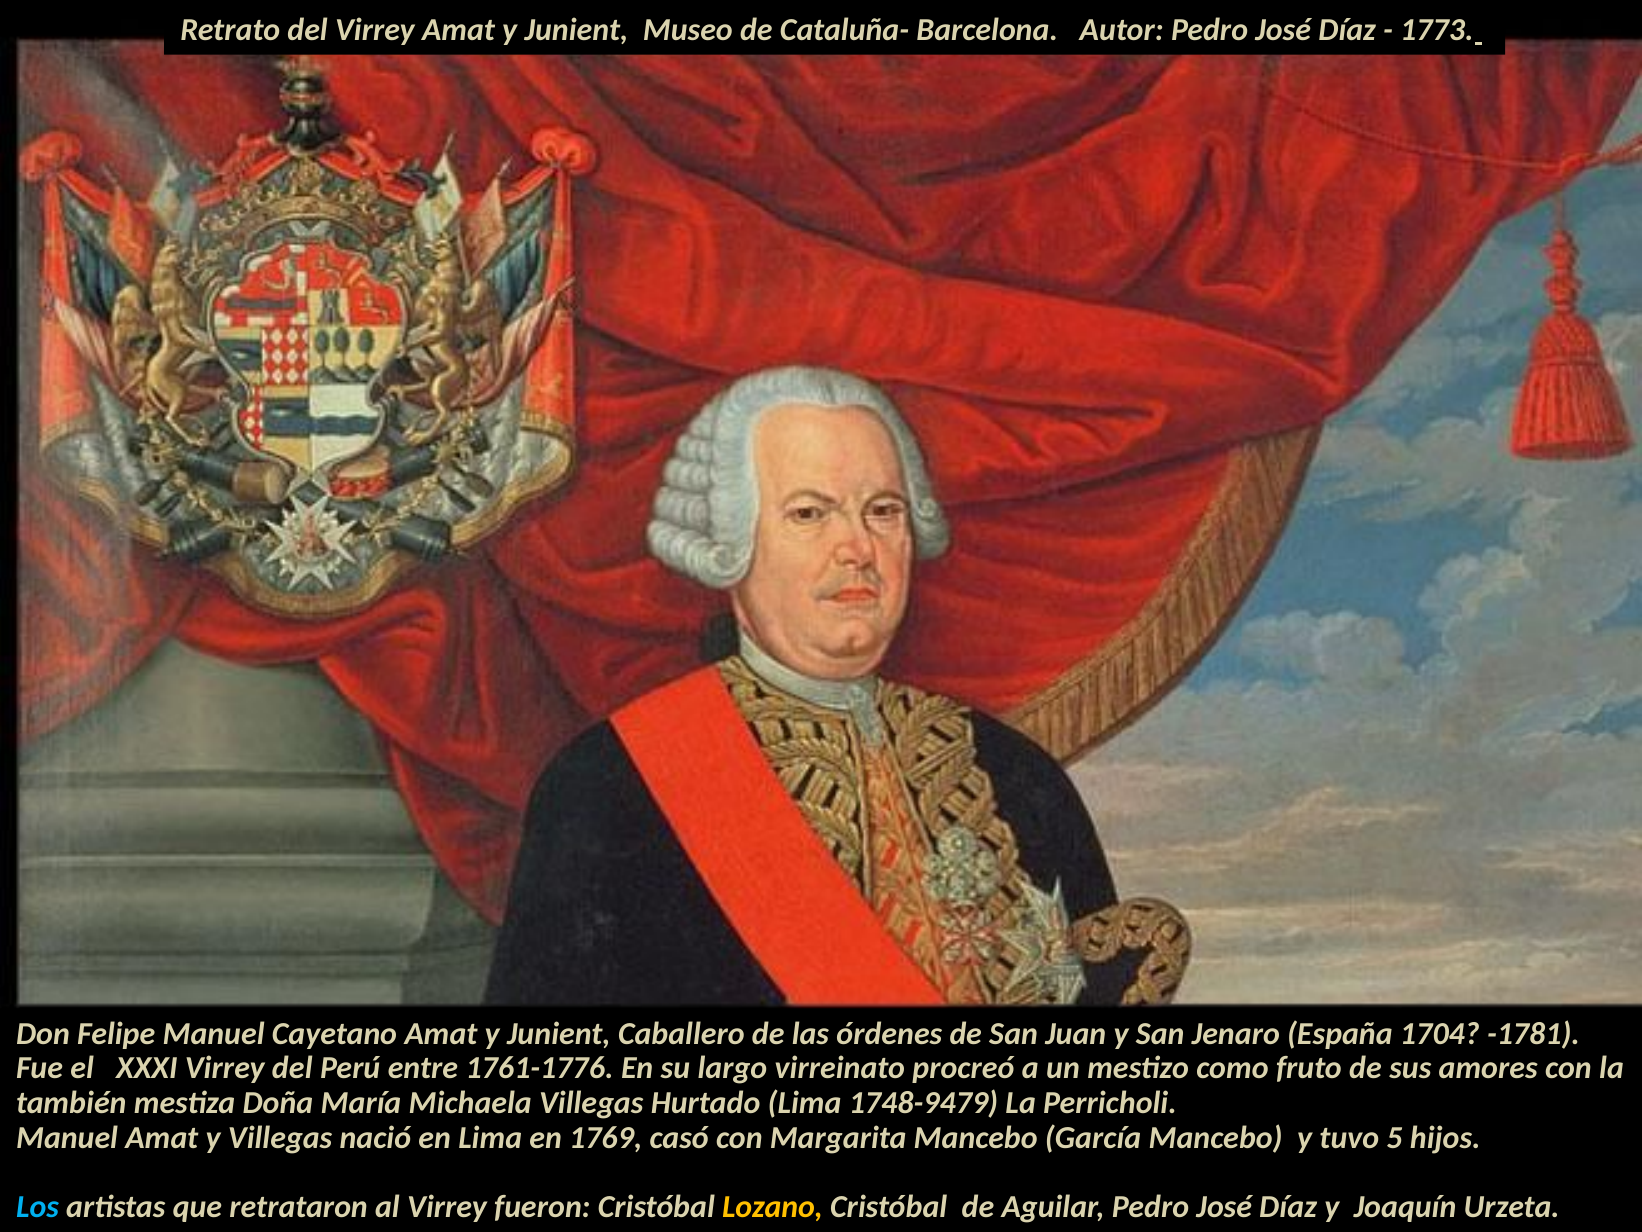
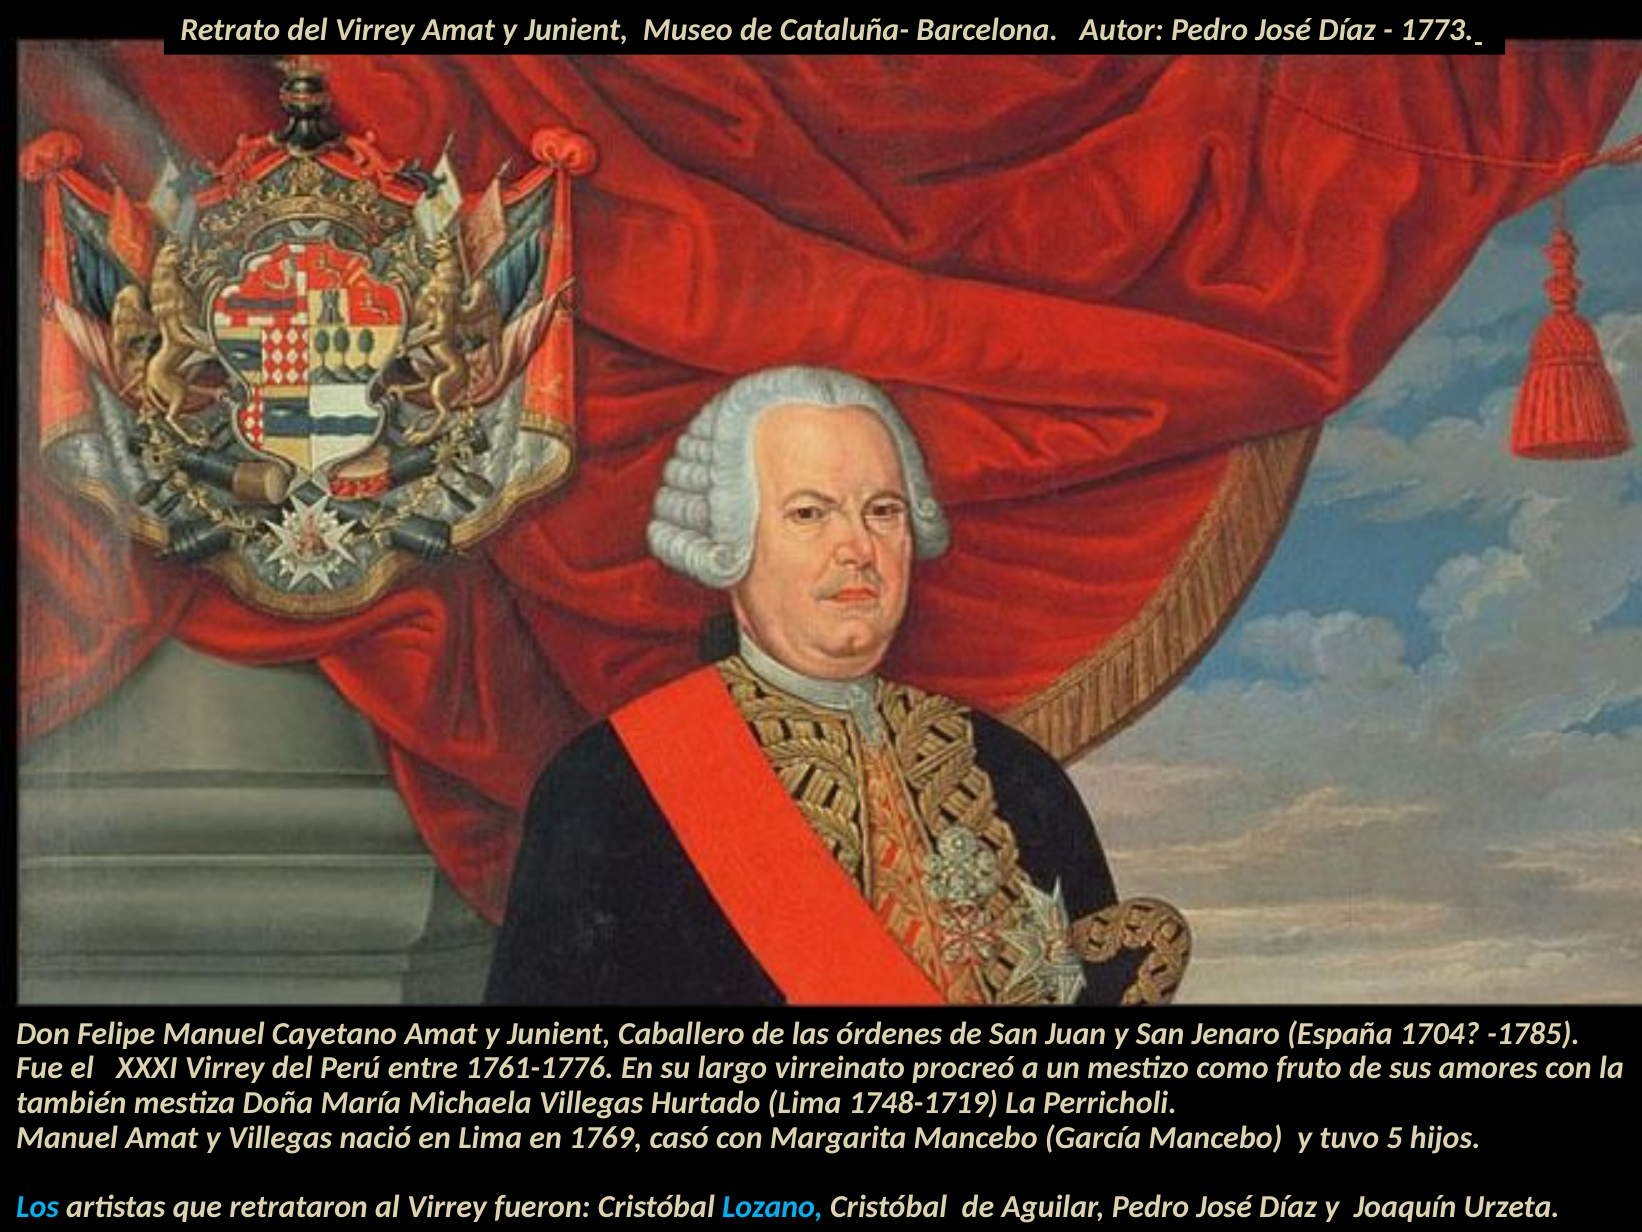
-1781: -1781 -> -1785 (1534, 1033)
1748-9479: 1748-9479 -> 1748-1719 (923, 1103)
Lozano colour: yellow -> light blue (773, 1206)
